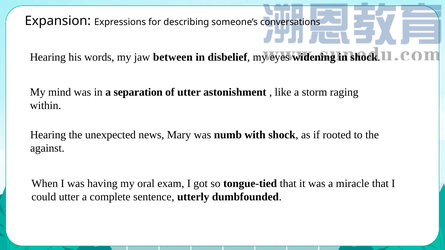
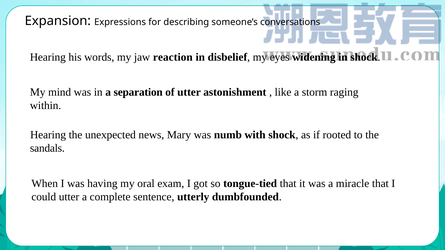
between: between -> reaction (173, 57)
against: against -> sandals (47, 148)
